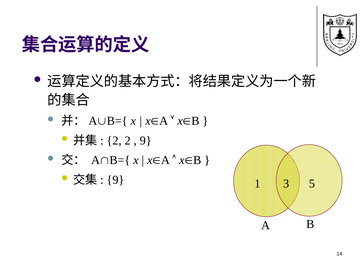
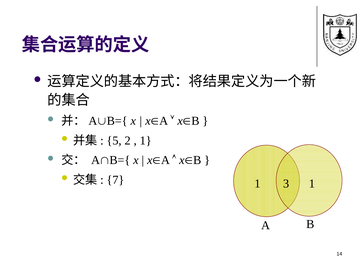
2: 2 -> 5 (114, 141)
9: 9 -> 1 (146, 141)
9: 9 -> 7 (115, 180)
1 5: 5 -> 1 (312, 184)
